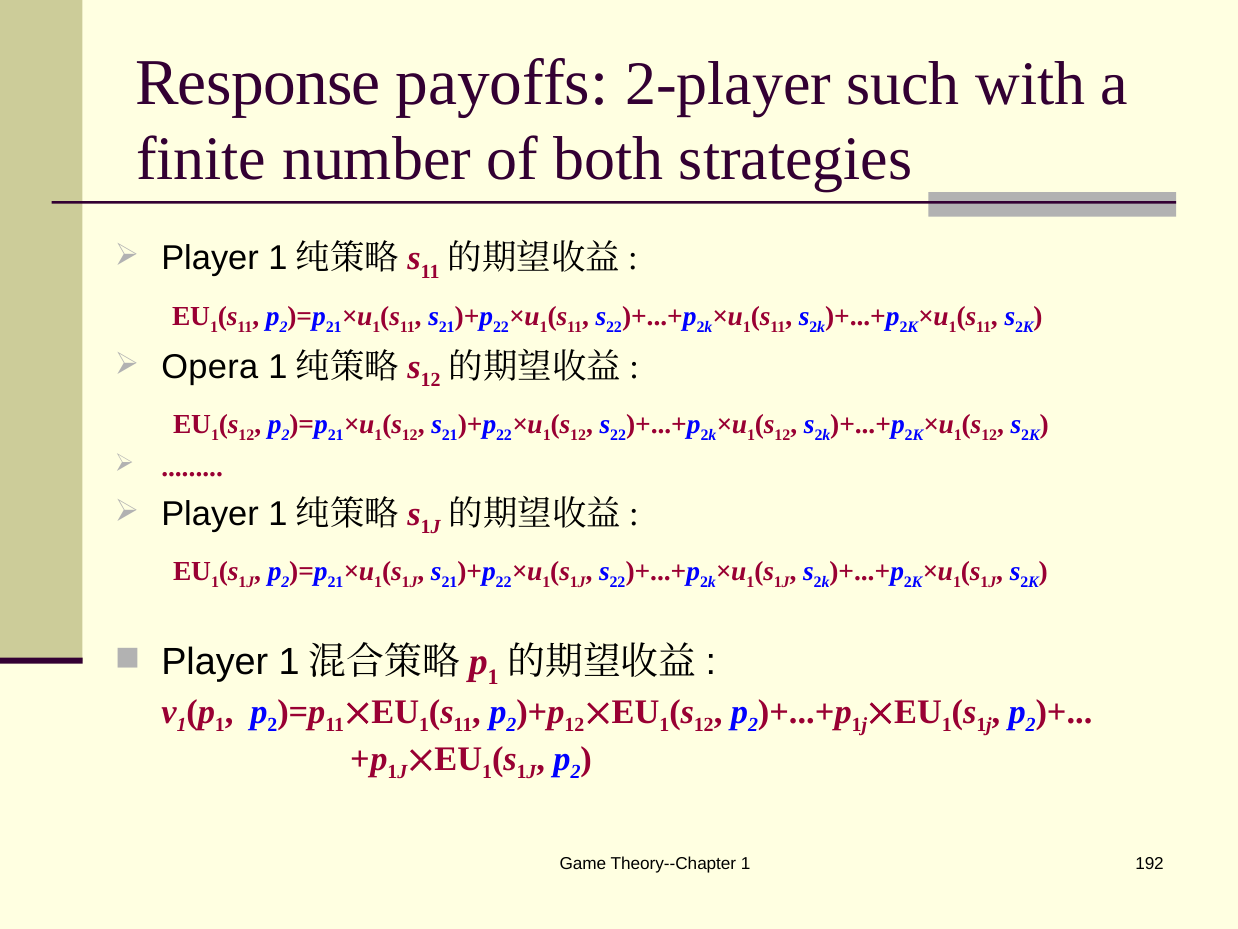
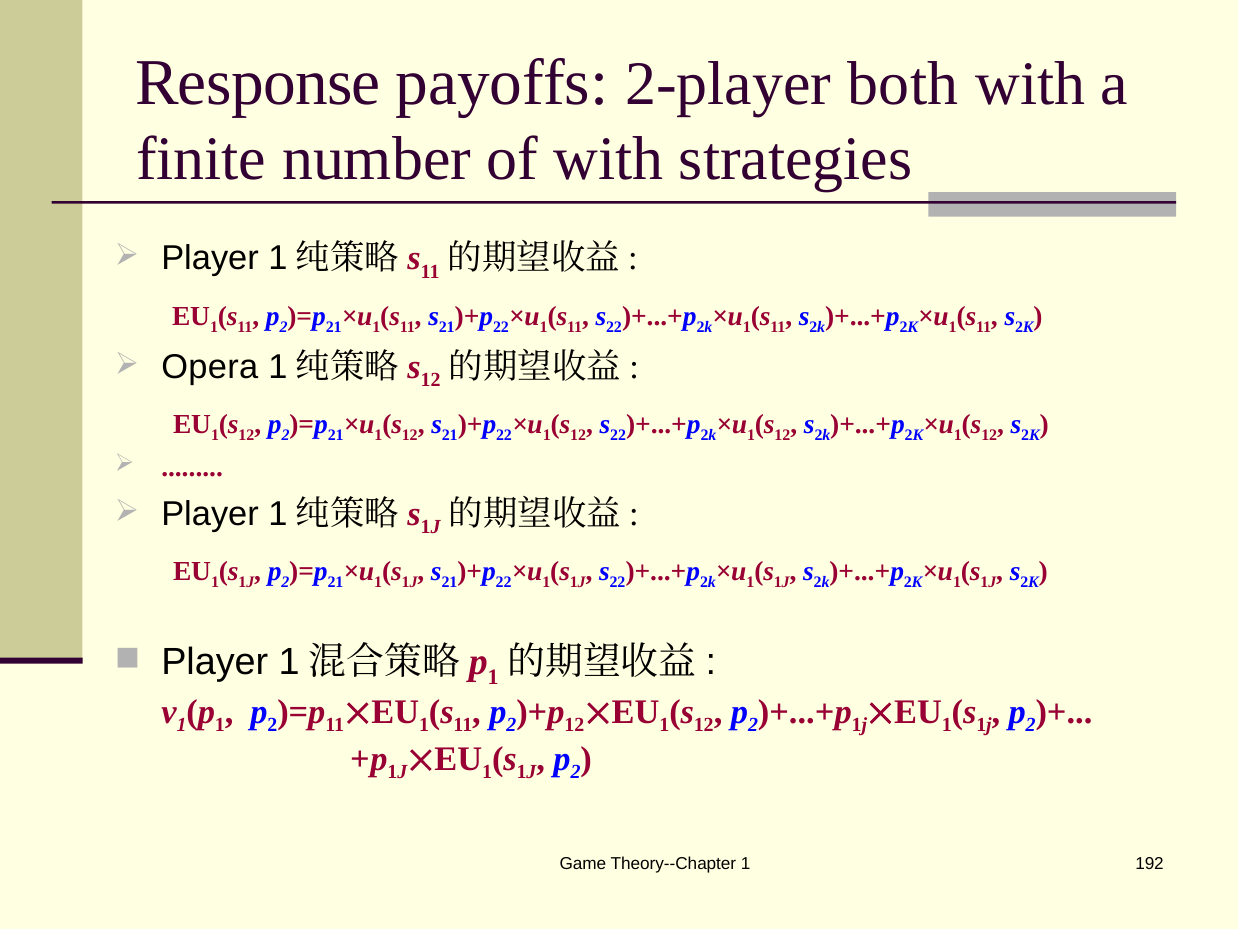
such: such -> both (903, 84)
of both: both -> with (609, 158)
